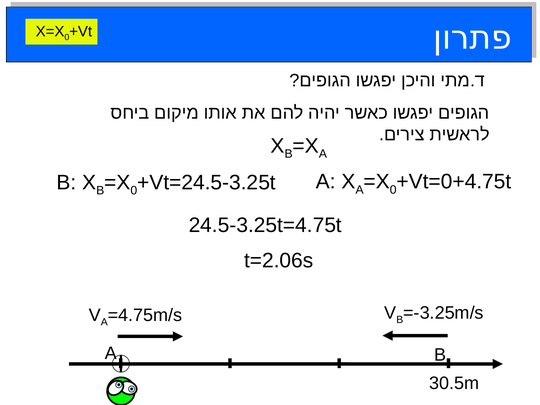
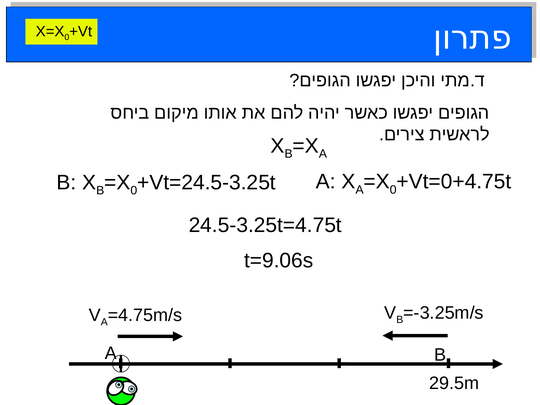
t=2.06s: t=2.06s -> t=9.06s (279, 260)
30.5m: 30.5m -> 29.5m (454, 383)
